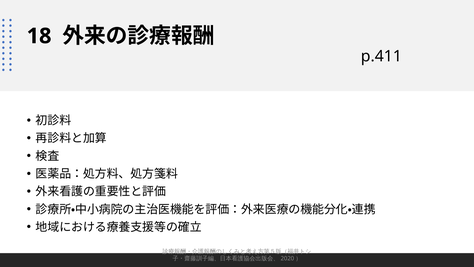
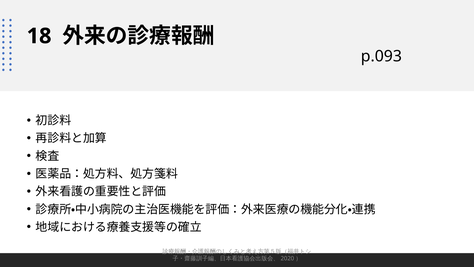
p.411: p.411 -> p.093 (381, 56)
